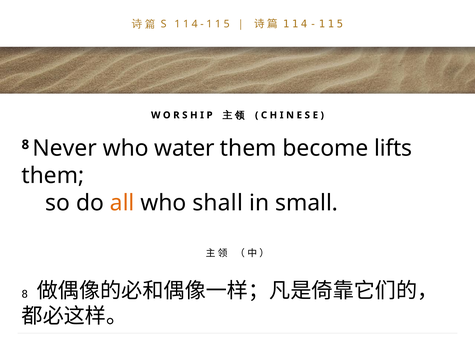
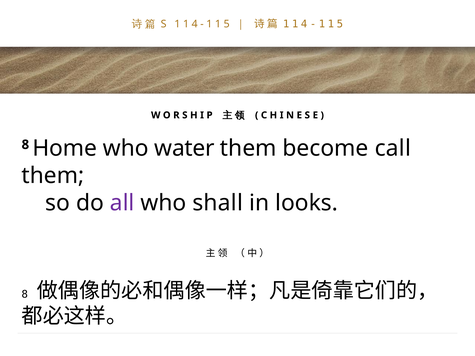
Never: Never -> Home (65, 148)
lifts: lifts -> call (393, 148)
all colour: orange -> purple (122, 203)
small: small -> looks (307, 203)
